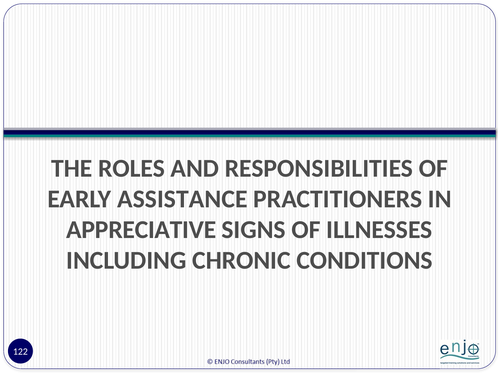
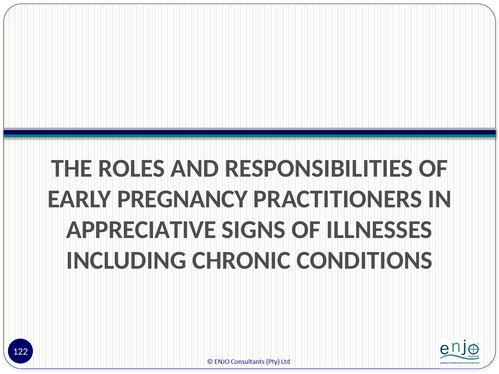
ASSISTANCE: ASSISTANCE -> PREGNANCY (182, 199)
